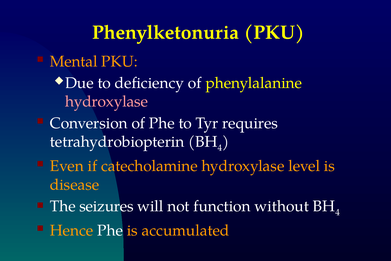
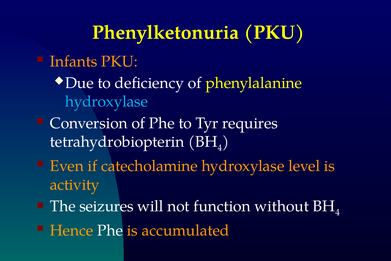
Mental: Mental -> Infants (74, 61)
hydroxylase colour: pink -> light blue (107, 102)
disease: disease -> activity (75, 184)
